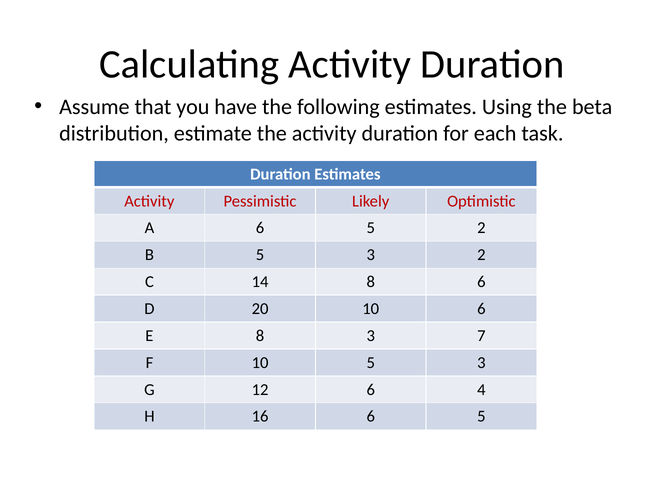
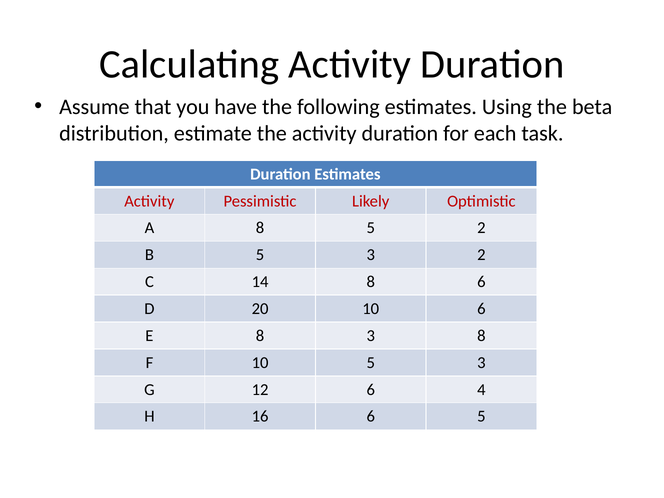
A 6: 6 -> 8 (260, 228)
3 7: 7 -> 8 (481, 336)
